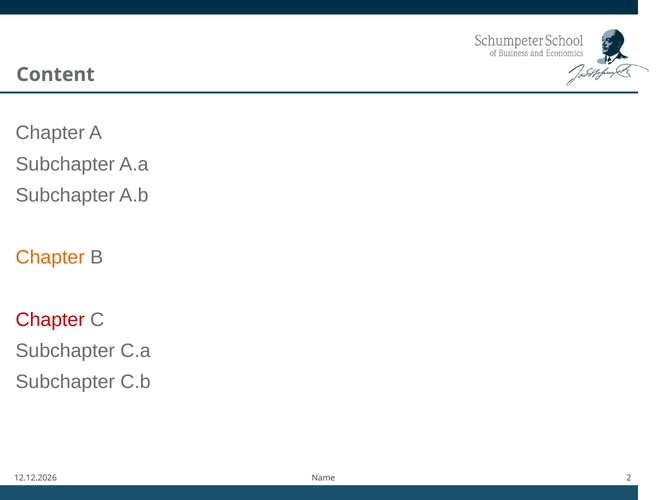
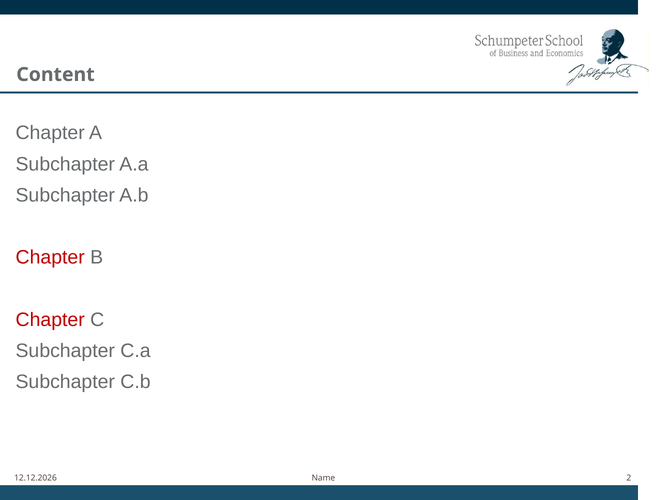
Chapter colour: orange -> red (50, 258)
